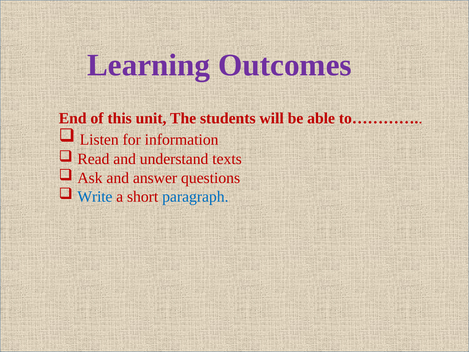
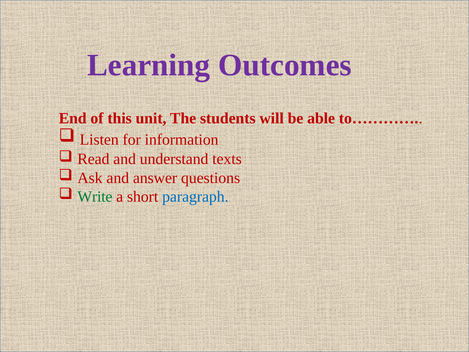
Write colour: blue -> green (95, 196)
